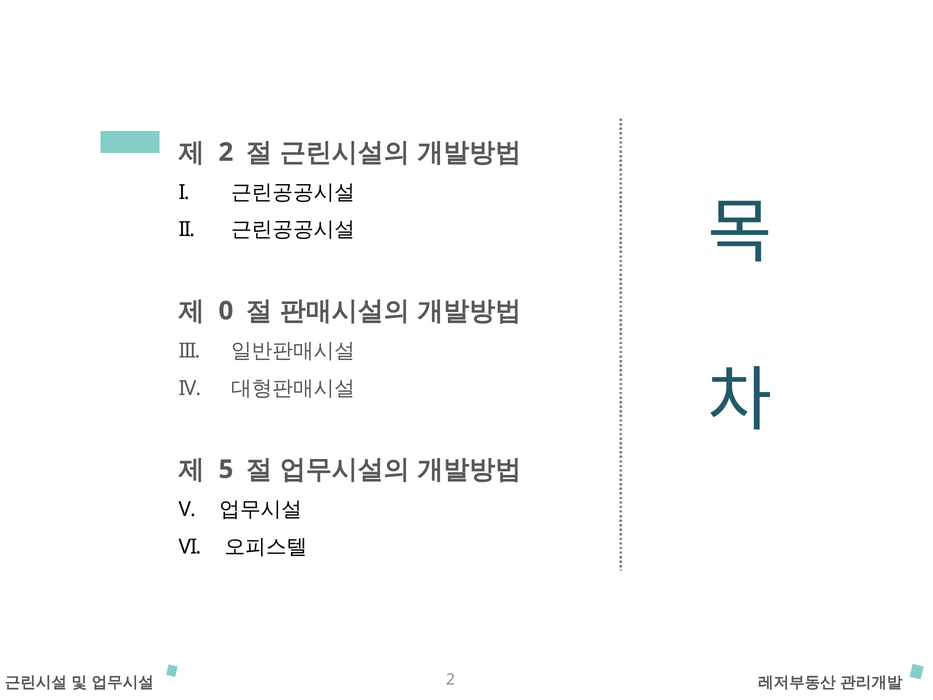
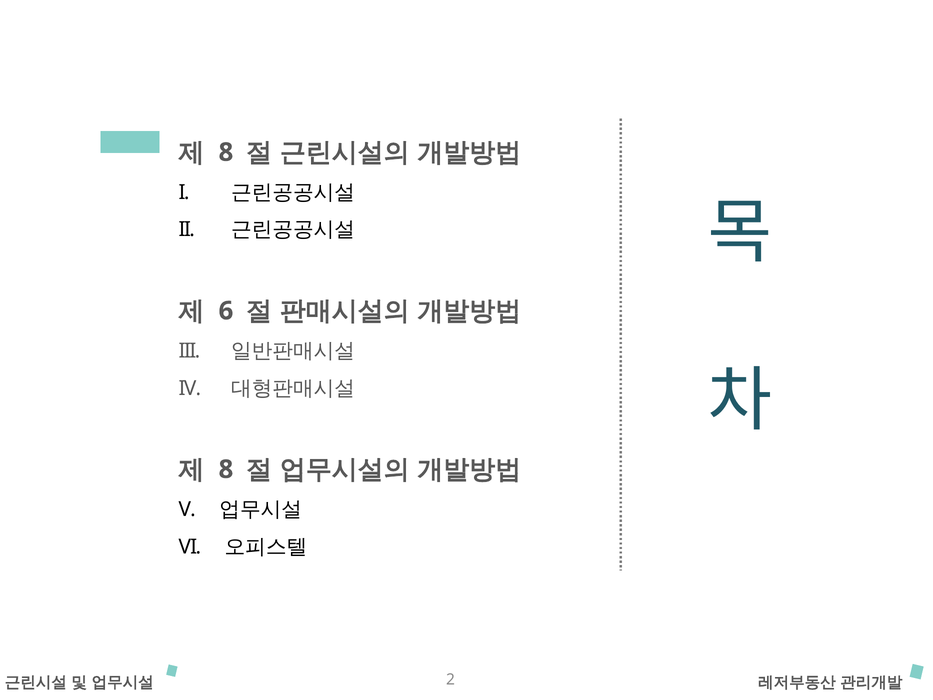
2: 2 -> 8 (226, 152)
0: 0 -> 6 (226, 311)
5: 5 -> 8 (226, 469)
